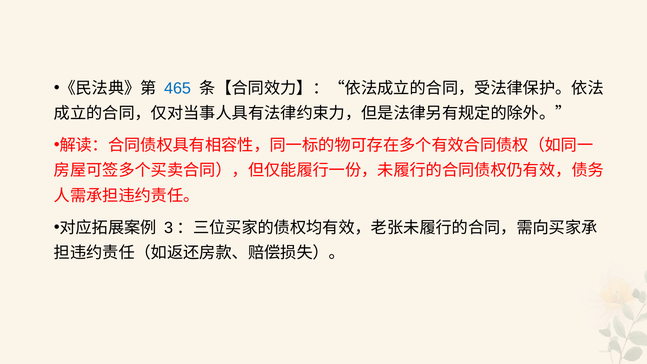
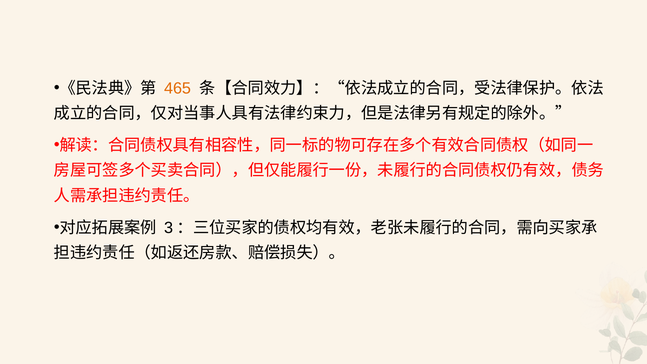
465 colour: blue -> orange (178, 88)
